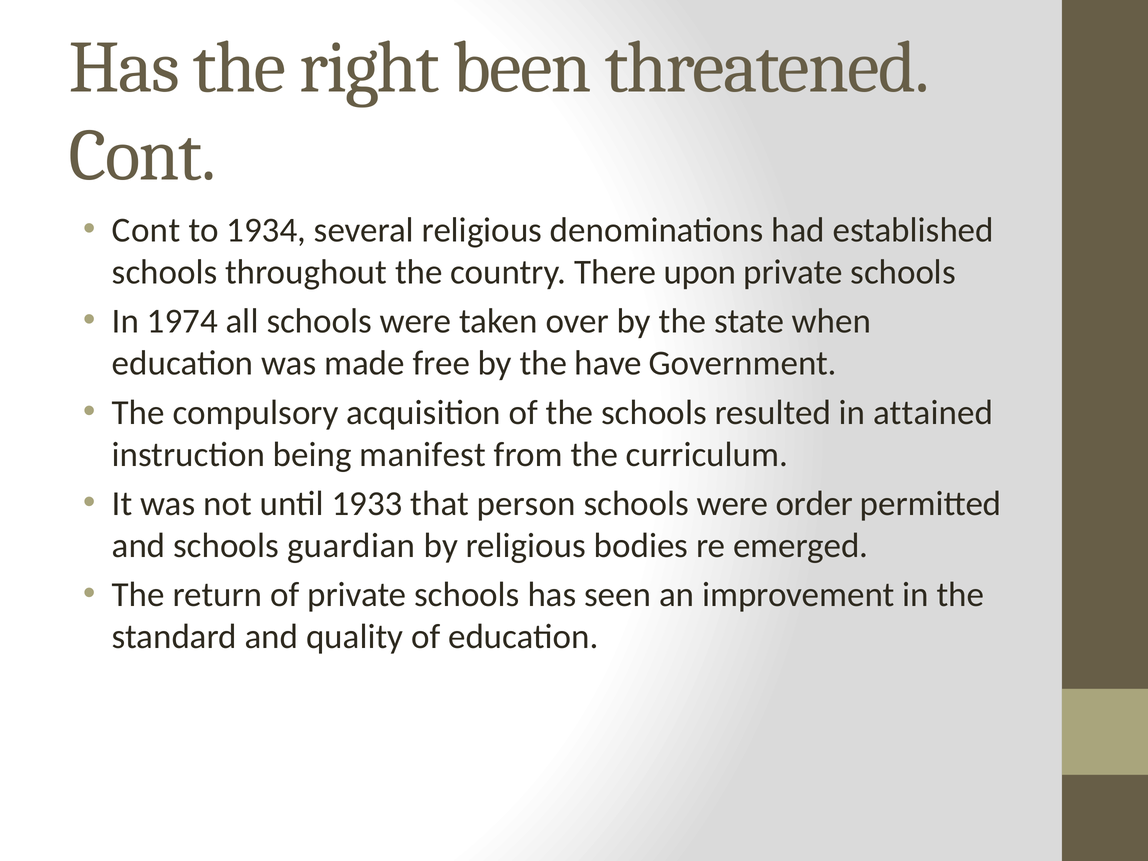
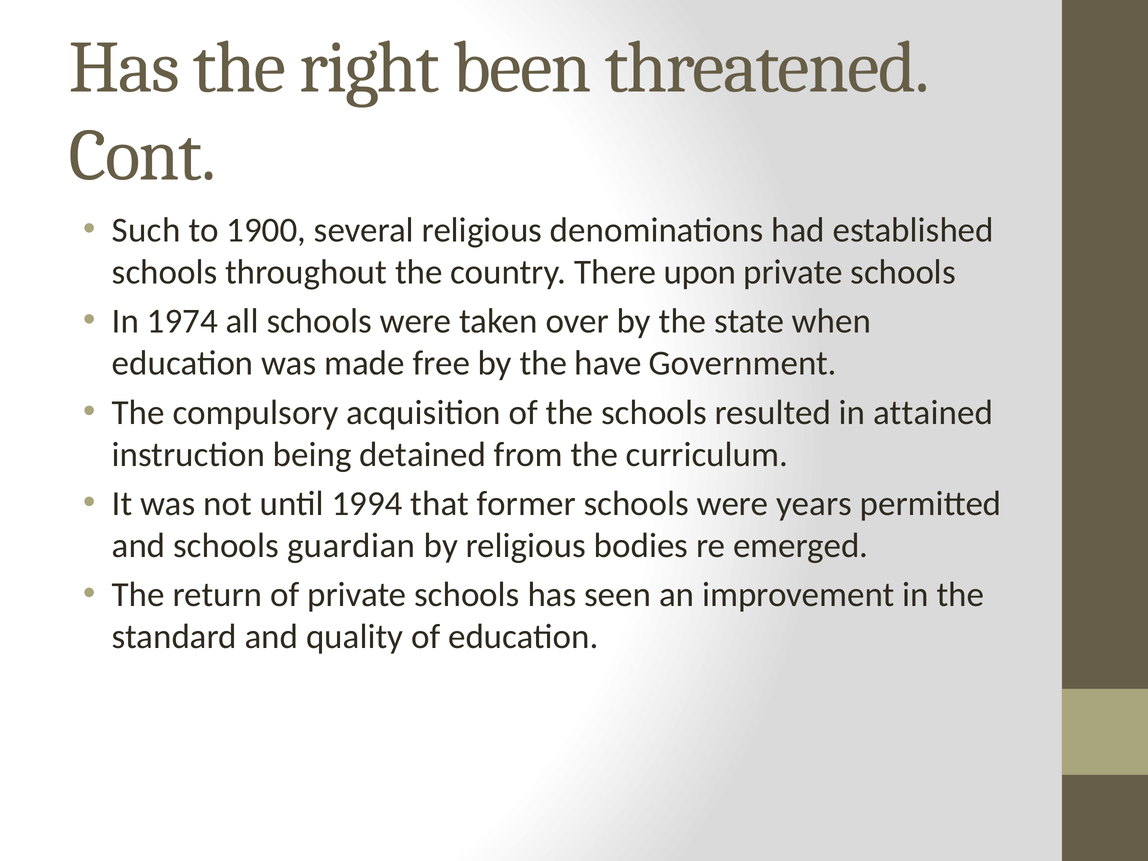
Cont: Cont -> Such (146, 230)
1934: 1934 -> 1900 (266, 230)
manifest: manifest -> detained (423, 455)
1933: 1933 -> 1994 (367, 504)
person: person -> former (526, 504)
order: order -> years (814, 504)
